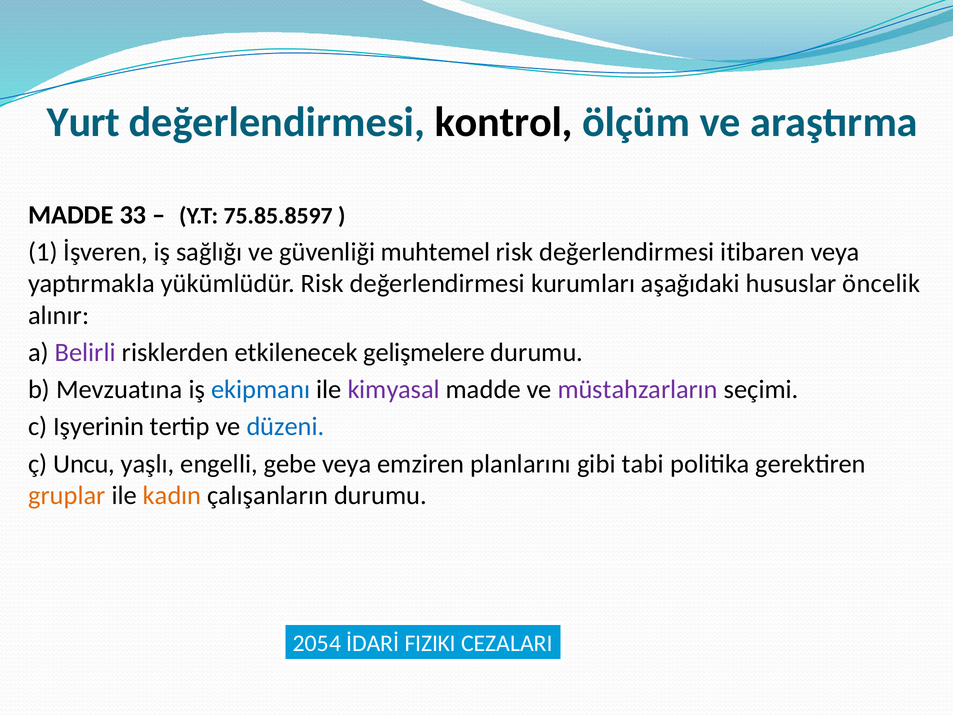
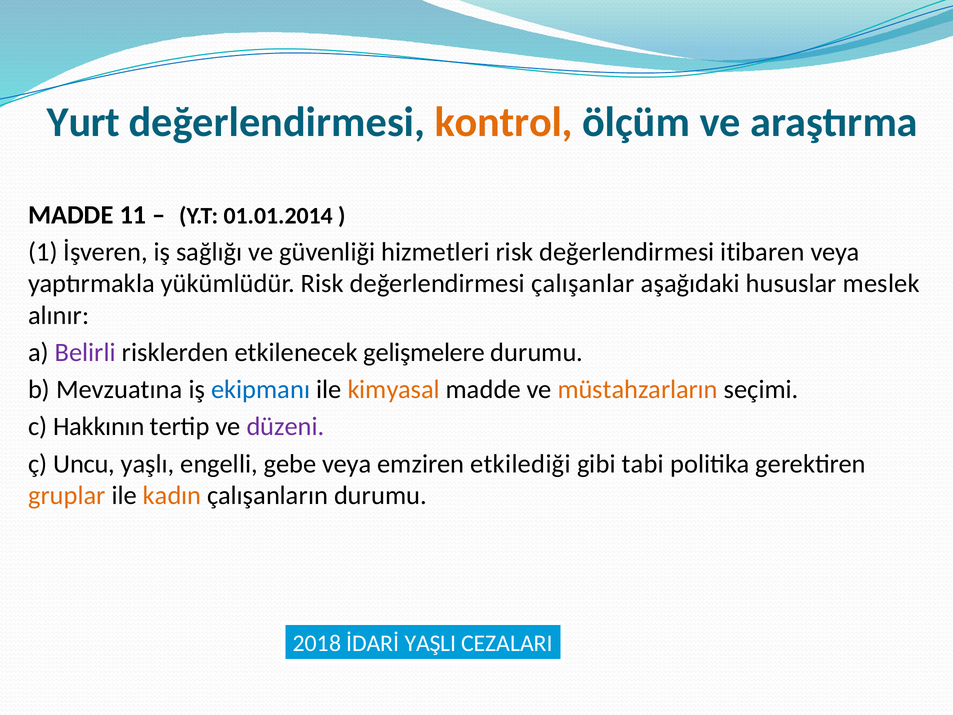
kontrol colour: black -> orange (504, 122)
33: 33 -> 11 (133, 215)
75.85.8597: 75.85.8597 -> 01.01.2014 (278, 216)
muhtemel: muhtemel -> hizmetleri (435, 252)
kurumları: kurumları -> çalışanlar (583, 284)
öncelik: öncelik -> meslek (881, 284)
kimyasal colour: purple -> orange (394, 389)
müstahzarların colour: purple -> orange (638, 389)
Işyerinin: Işyerinin -> Hakkının (99, 427)
düzeni colour: blue -> purple (285, 427)
planlarını: planlarını -> etkilediği (521, 464)
2054: 2054 -> 2018 (317, 643)
FIZIKI: FIZIKI -> YAŞLI (430, 643)
